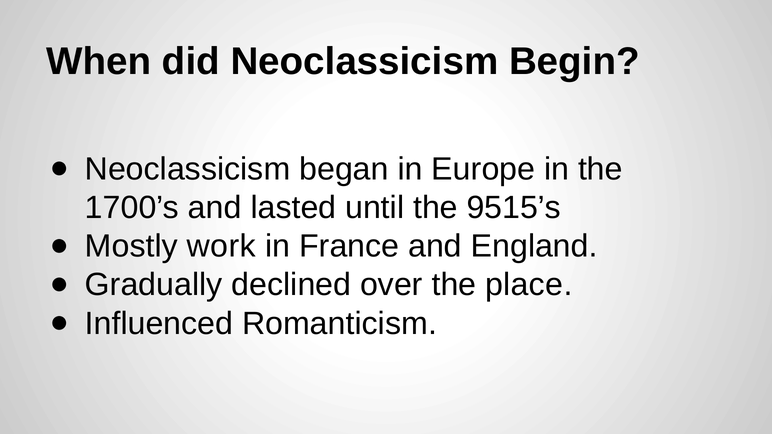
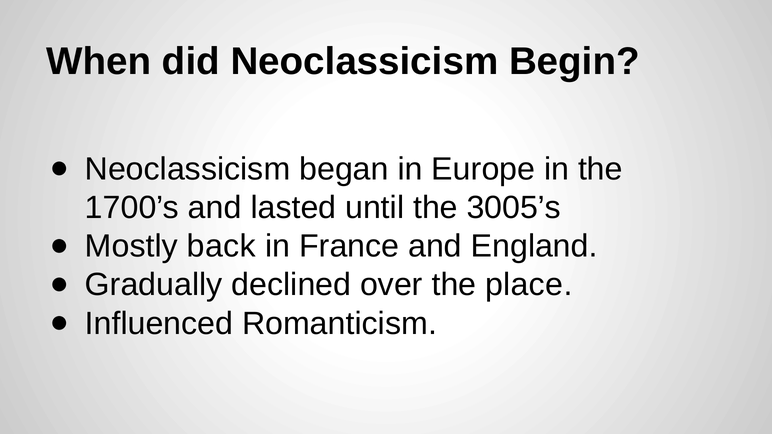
9515’s: 9515’s -> 3005’s (514, 208)
work: work -> back (221, 246)
